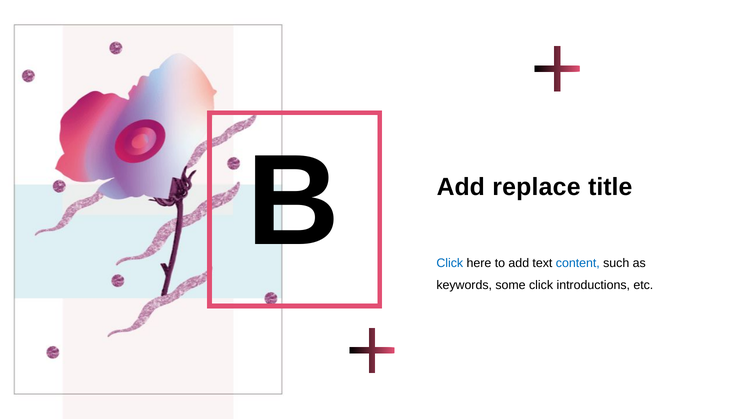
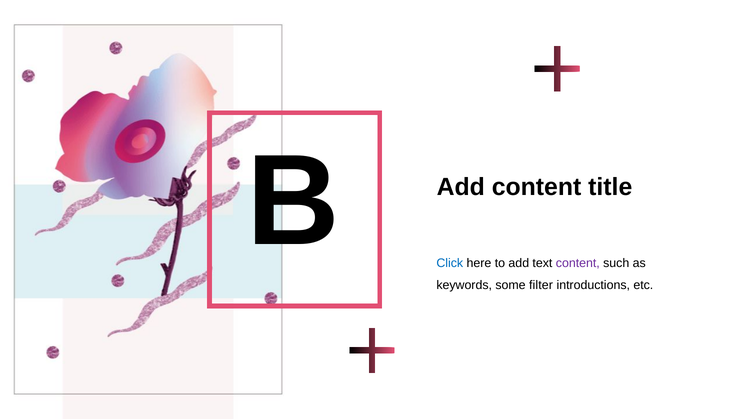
Add replace: replace -> content (537, 187)
content colour: blue -> purple (578, 263)
some click: click -> filter (541, 285)
